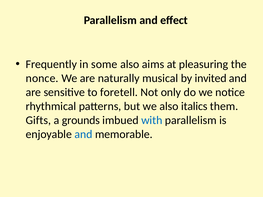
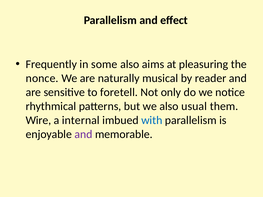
invited: invited -> reader (211, 78)
italics: italics -> usual (194, 106)
Gifts: Gifts -> Wire (38, 120)
grounds: grounds -> internal (81, 120)
and colour: blue -> purple (83, 134)
